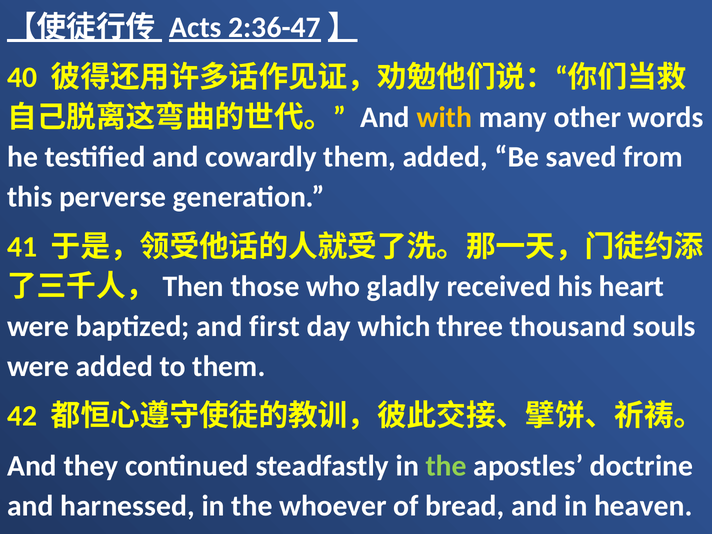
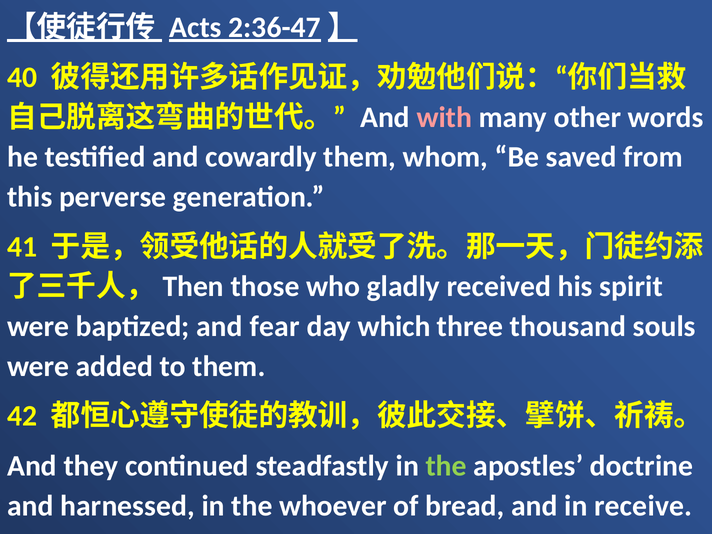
with colour: yellow -> pink (444, 117)
them added: added -> whom (445, 157)
heart: heart -> spirit (631, 287)
first: first -> fear (275, 327)
heaven: heaven -> receive (643, 506)
